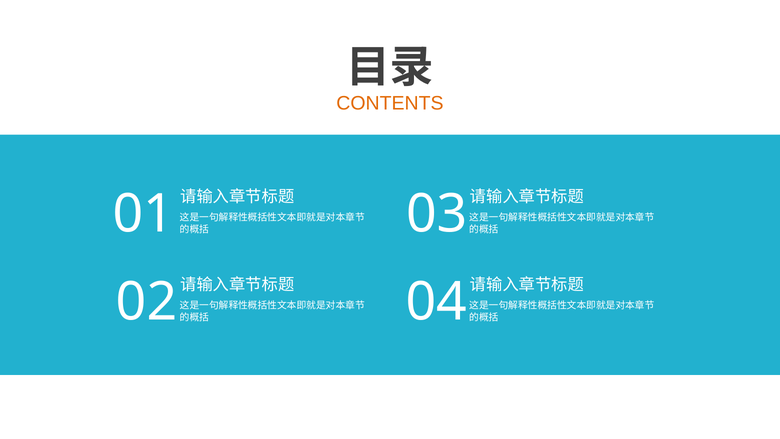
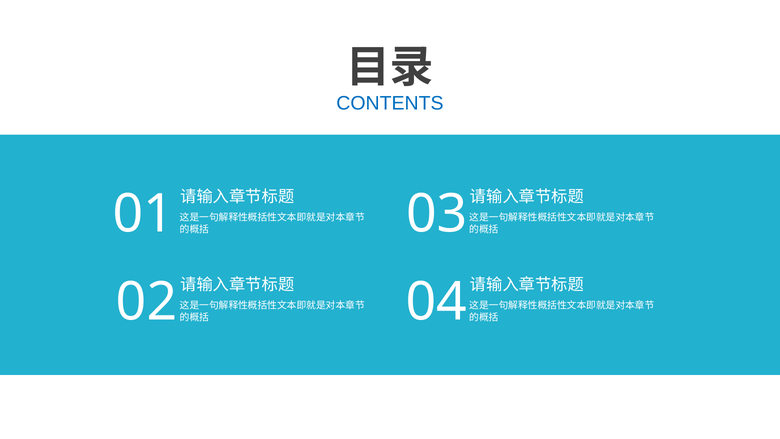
CONTENTS colour: orange -> blue (390, 103)
